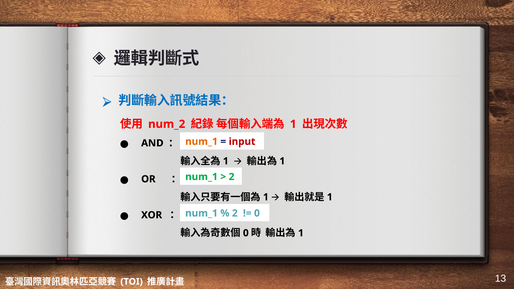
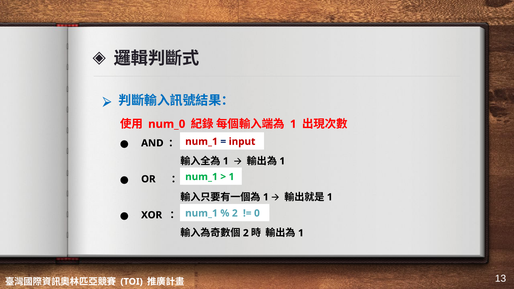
num_2: num_2 -> num_0 (167, 124)
num_1 colour: orange -> red (201, 142)
2: 2 -> 1 (232, 177)
0: 0 -> 2 (246, 233)
